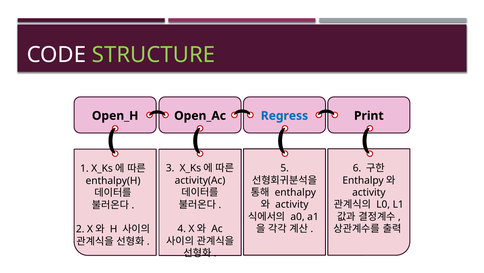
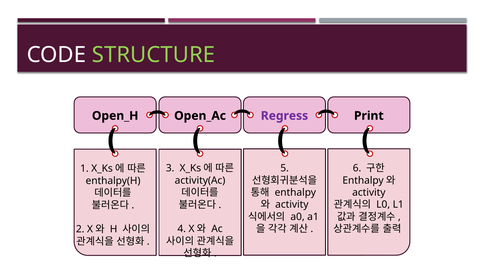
Regress colour: blue -> purple (284, 115)
